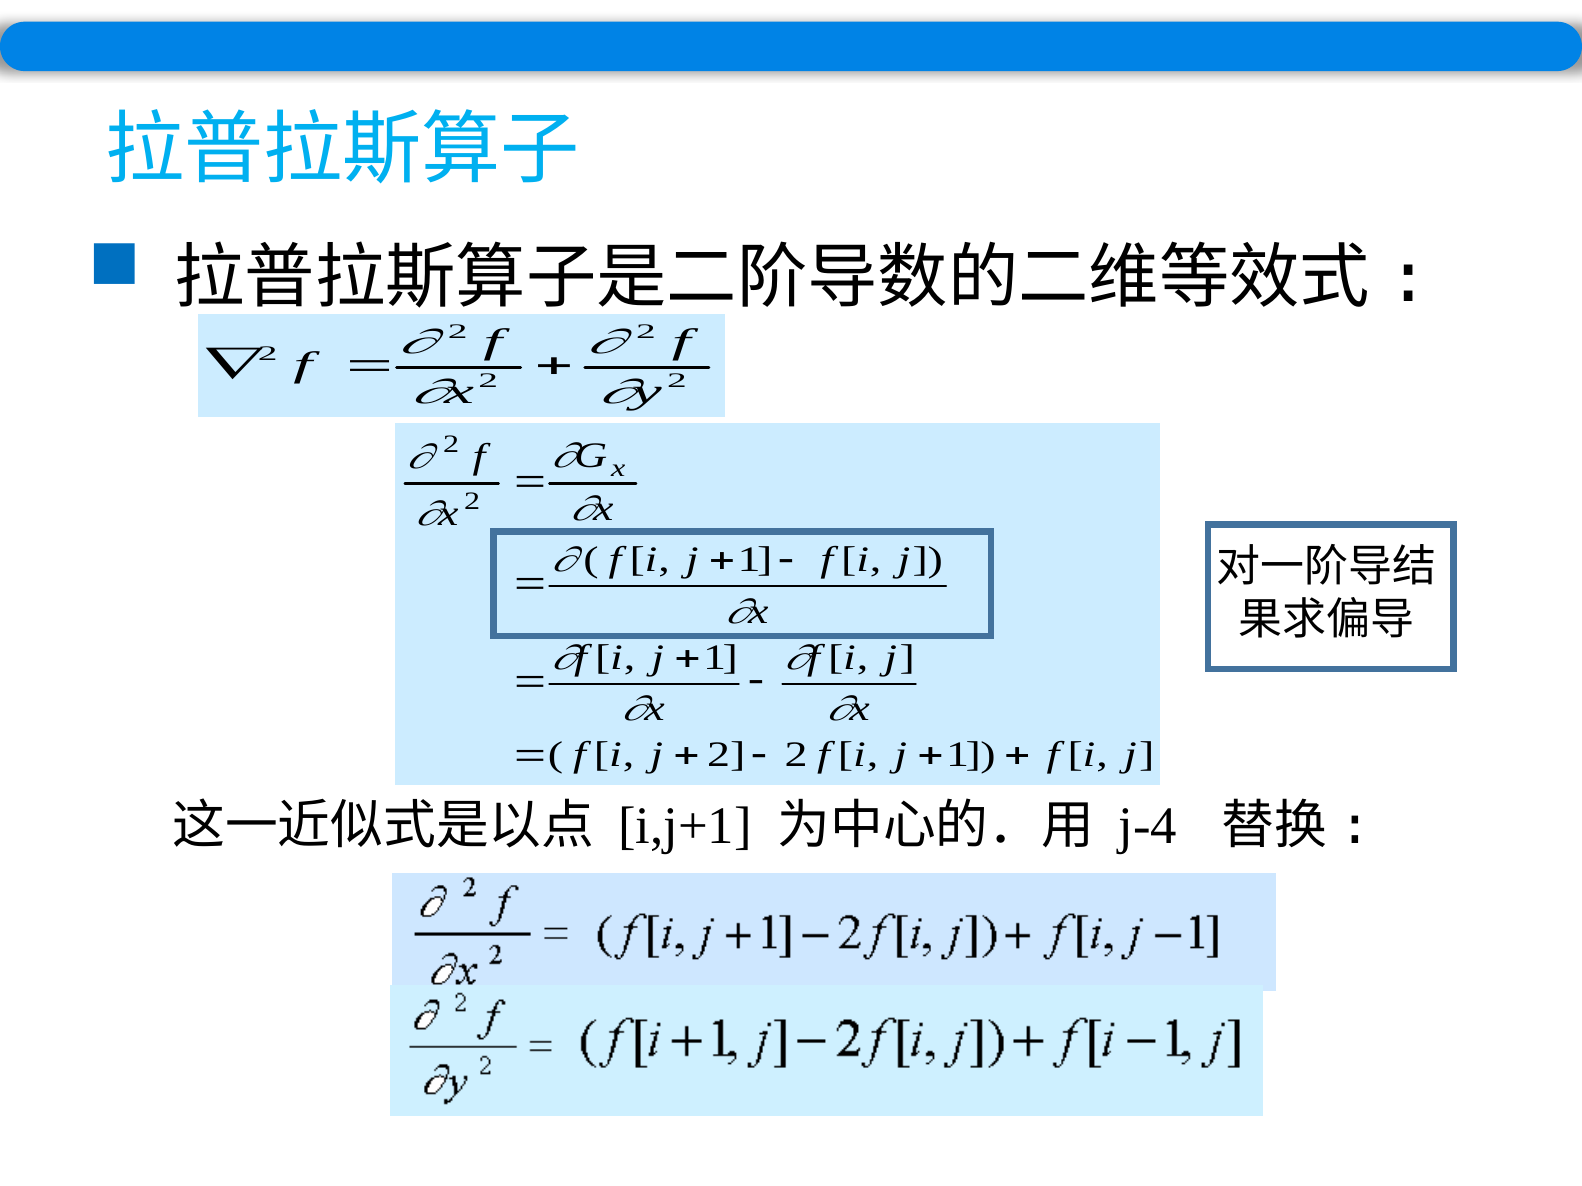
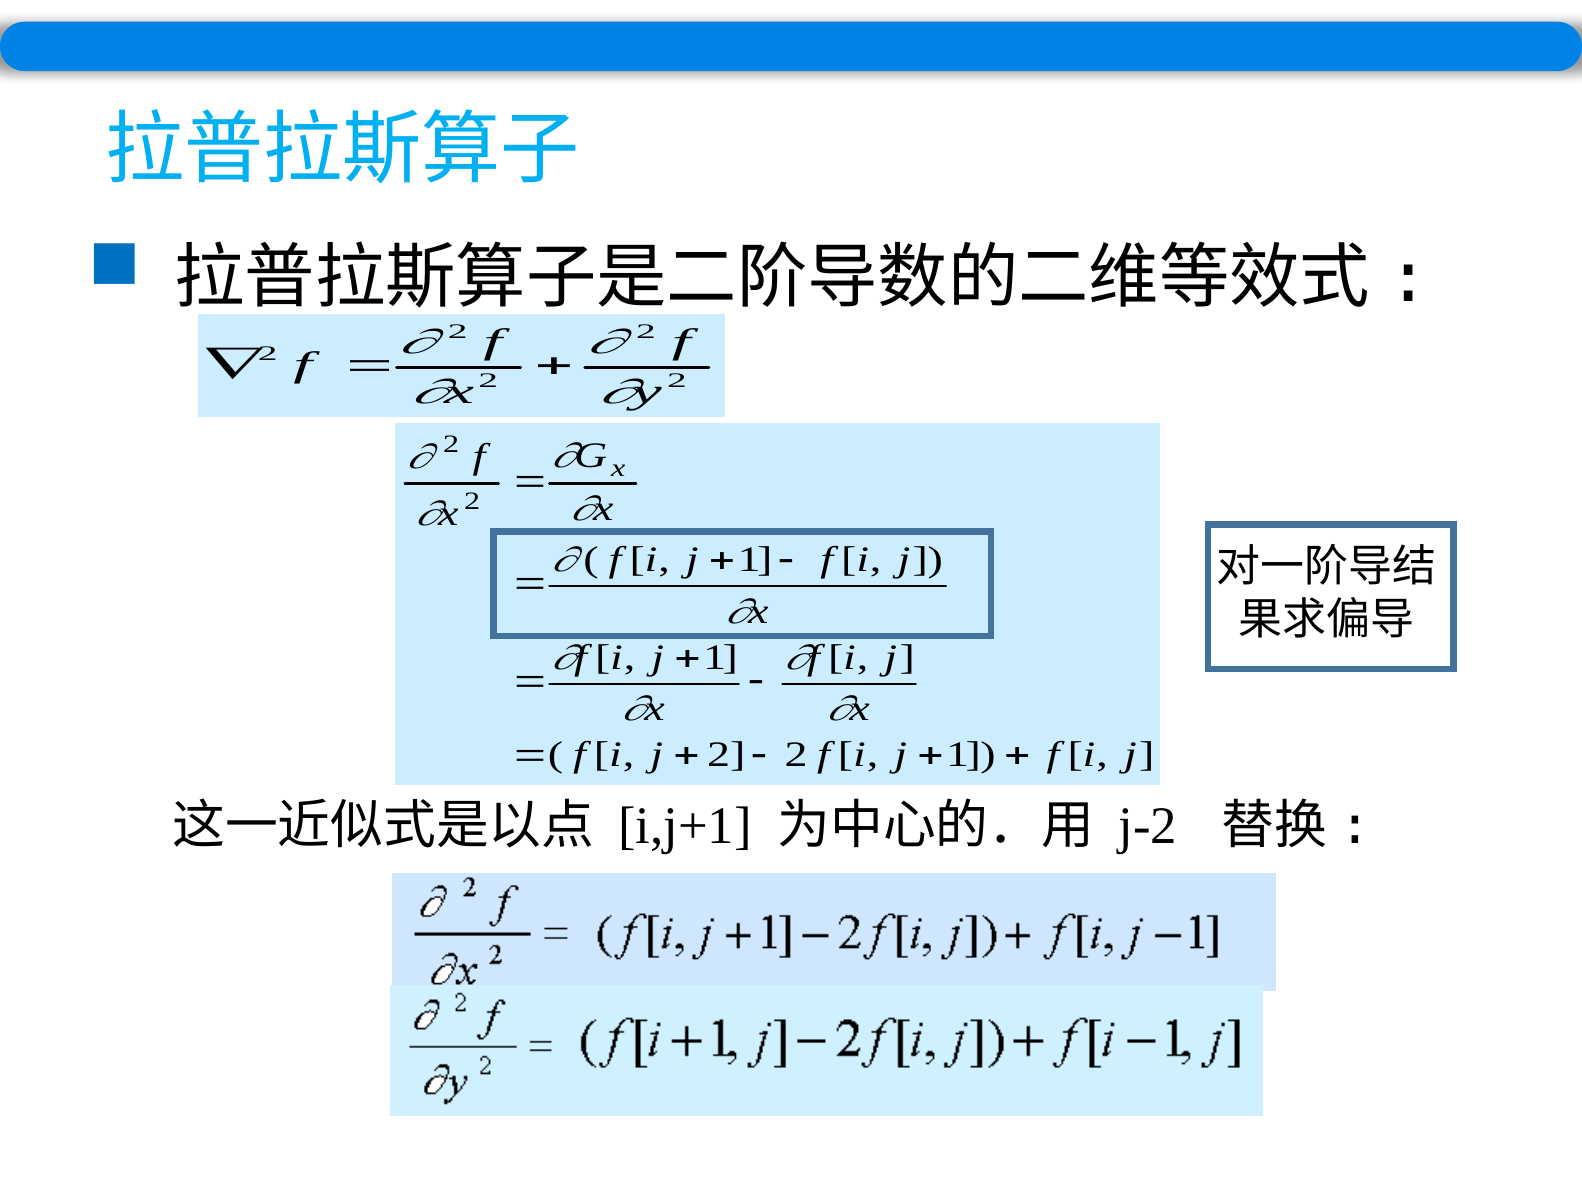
j-4: j-4 -> j-2 (1148, 826)
